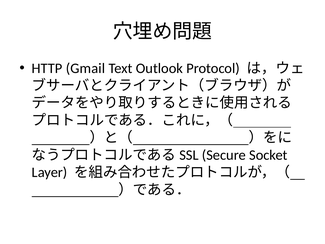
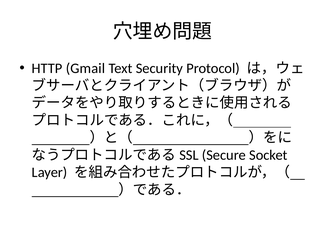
Outlook: Outlook -> Security (159, 68)
